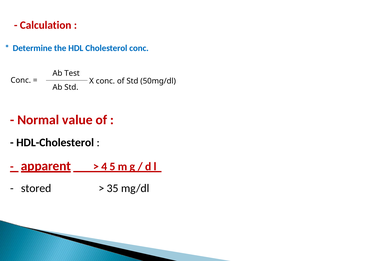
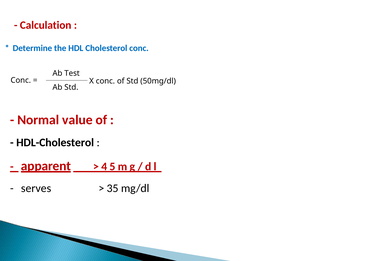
stored: stored -> serves (36, 188)
